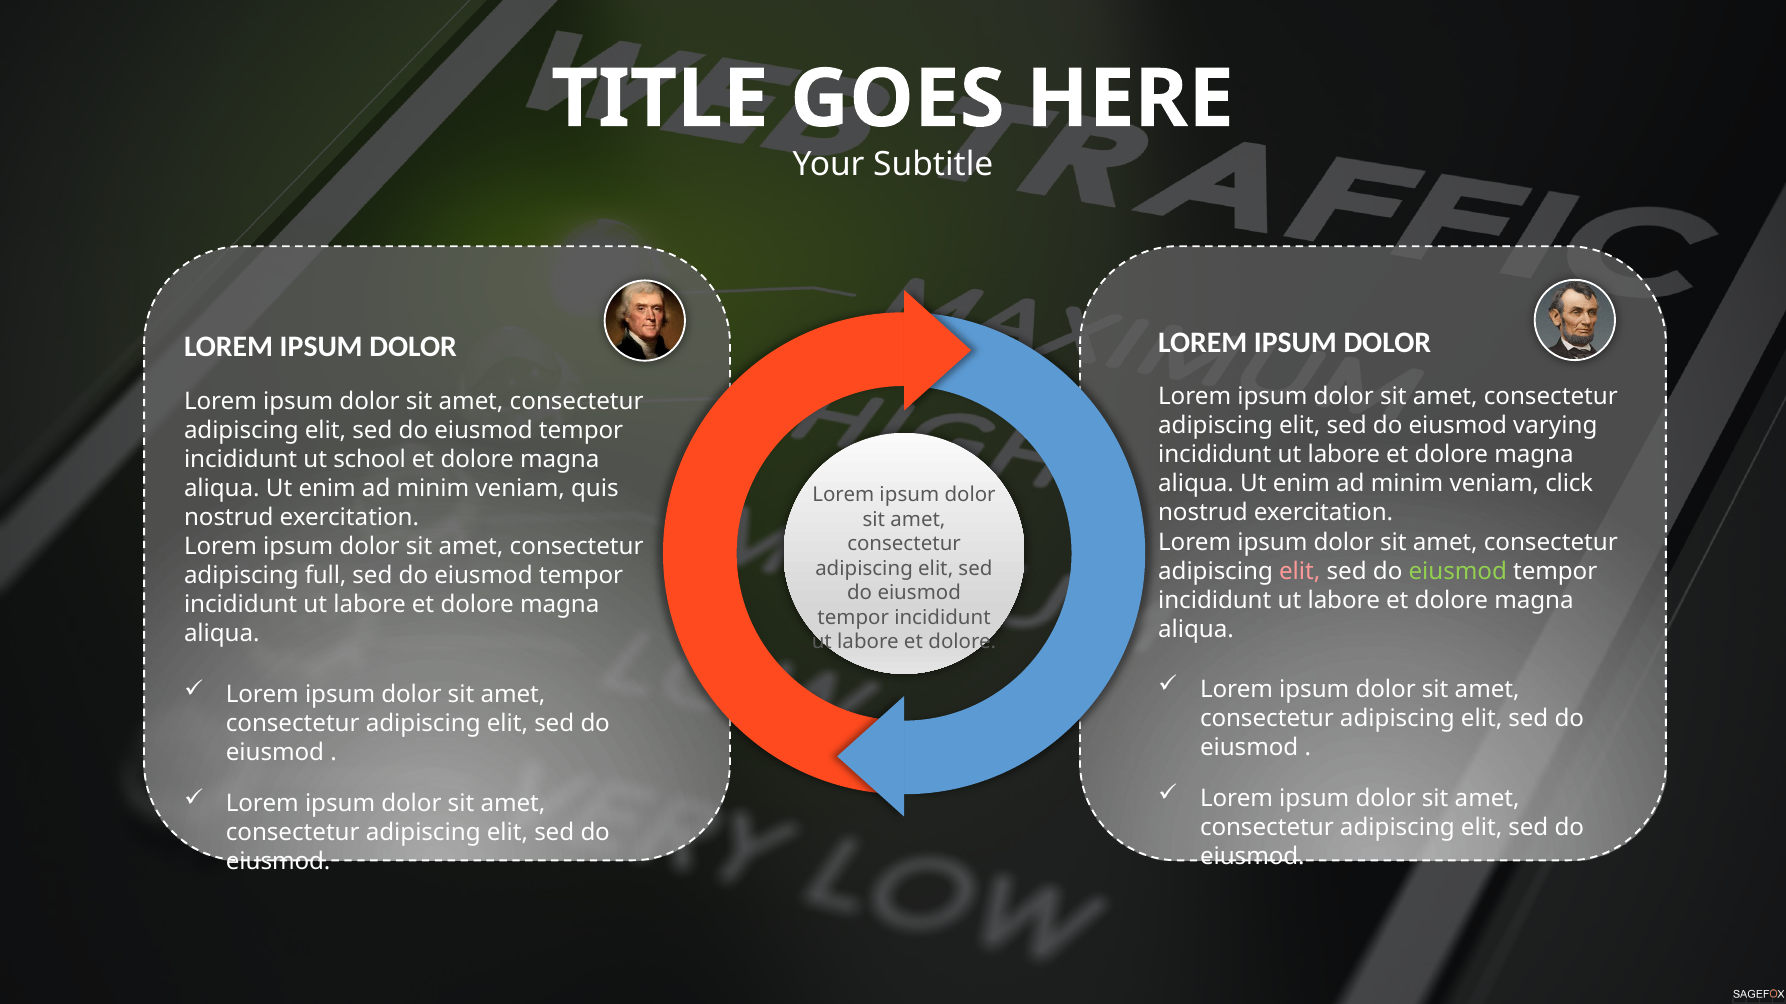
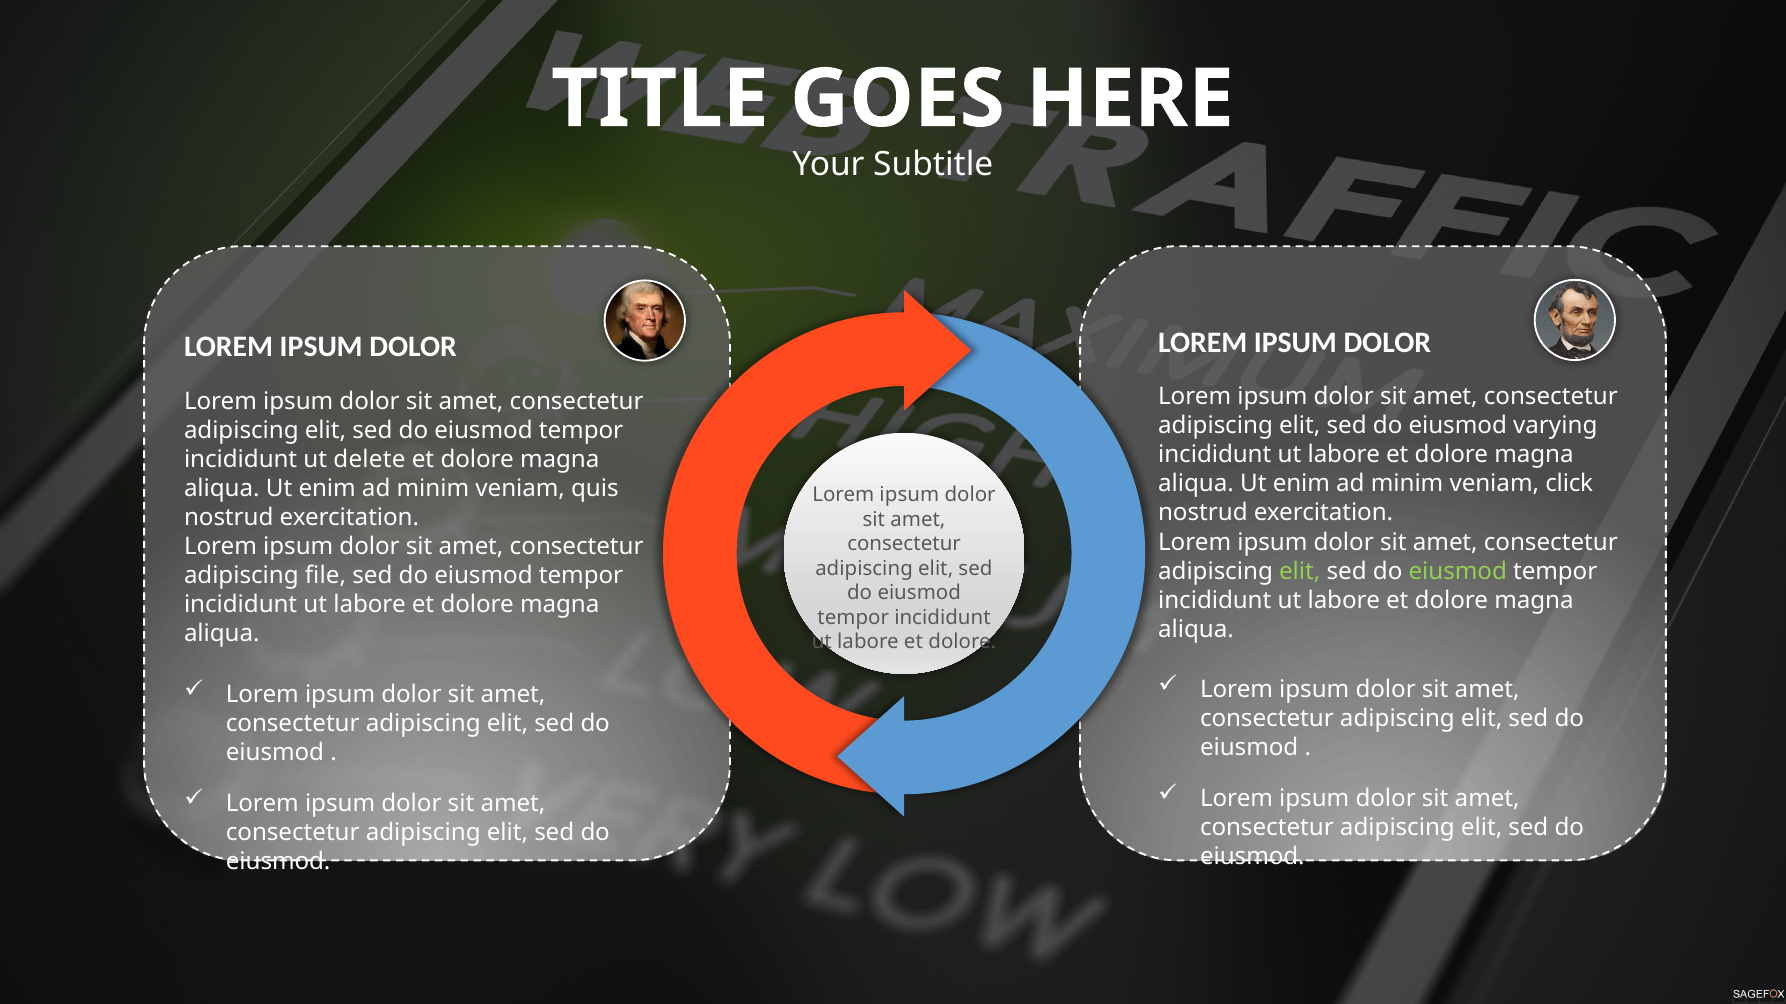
school: school -> delete (369, 460)
elit colour: pink -> light green (1300, 571)
full: full -> file (325, 576)
